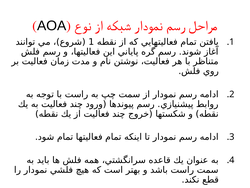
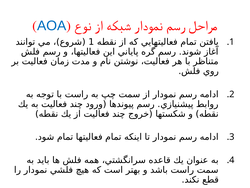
AOA colour: black -> blue (52, 26)
